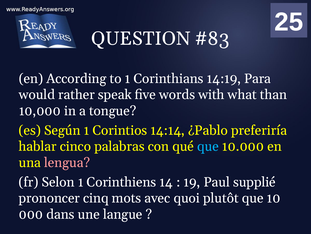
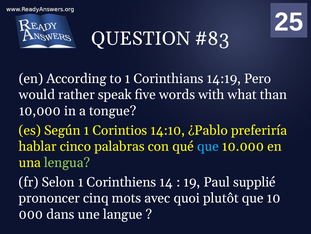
Para: Para -> Pero (258, 78)
14:14: 14:14 -> 14:10 (168, 130)
lengua colour: pink -> light green (67, 162)
